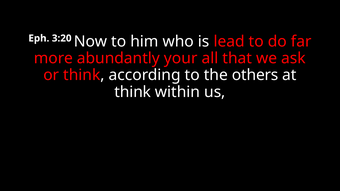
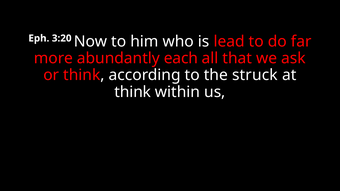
your: your -> each (181, 58)
others: others -> struck (255, 75)
